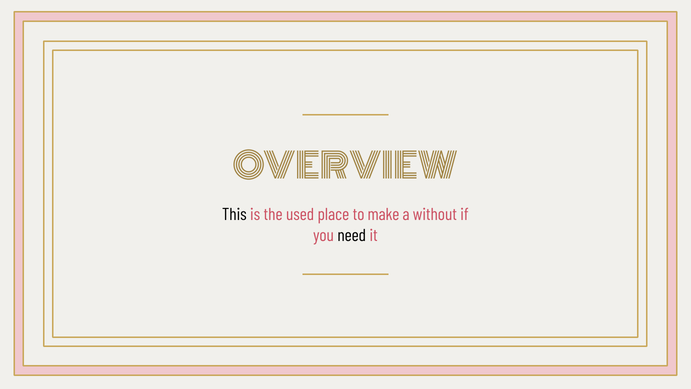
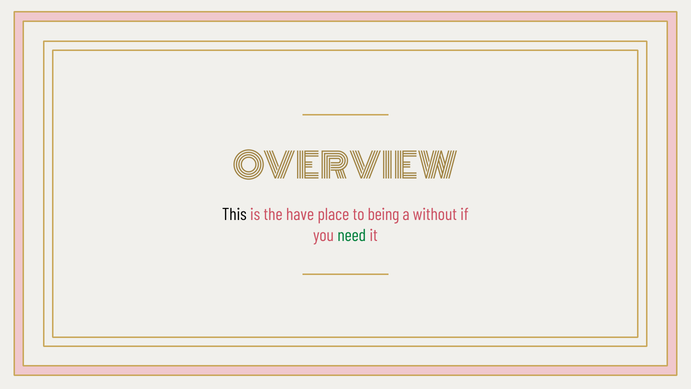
used: used -> have (300, 214)
make: make -> being (383, 214)
need colour: black -> green (352, 235)
